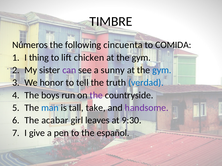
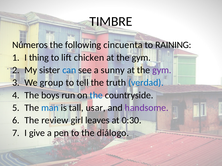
COMIDA: COMIDA -> RAINING (173, 45)
can colour: purple -> blue (69, 70)
gym colour: blue -> purple (162, 70)
honor: honor -> group (52, 83)
the colour: purple -> blue (96, 95)
take: take -> usar (96, 108)
acabar: acabar -> review (55, 121)
9:30: 9:30 -> 0:30 (132, 121)
español: español -> diálogo (113, 133)
